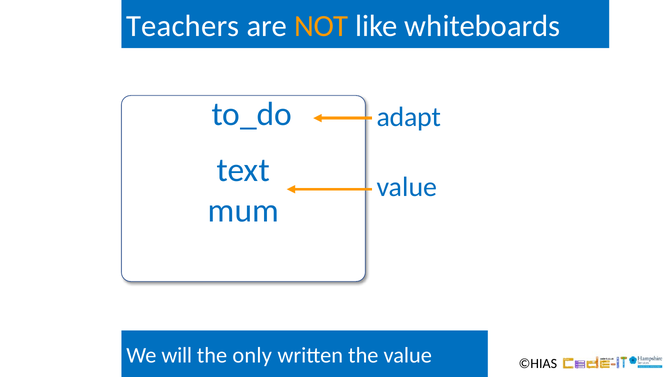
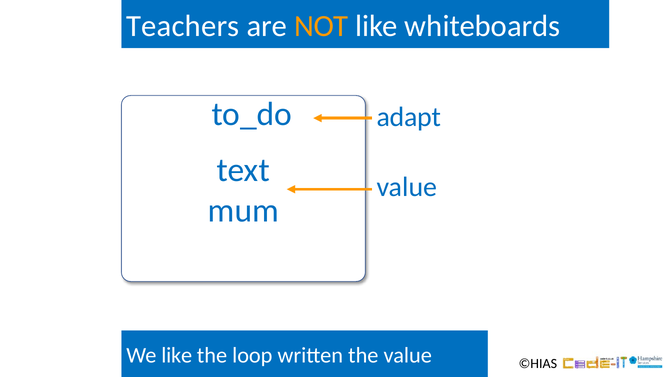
We will: will -> like (177, 355)
only: only -> loop (252, 355)
